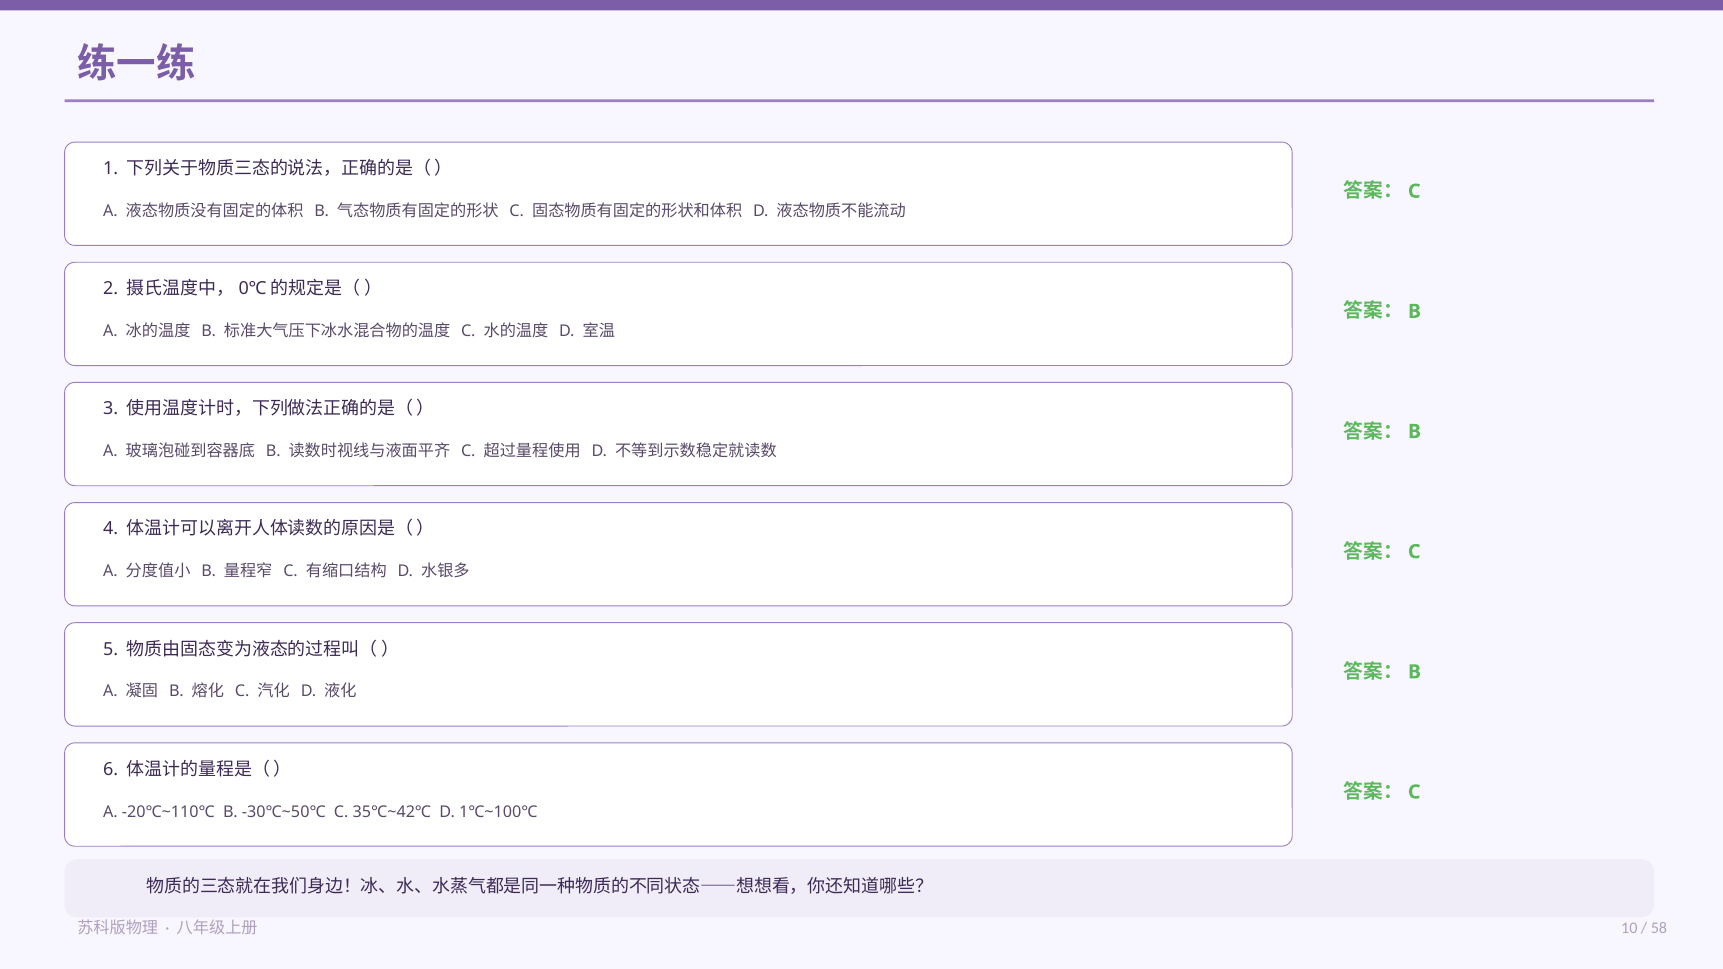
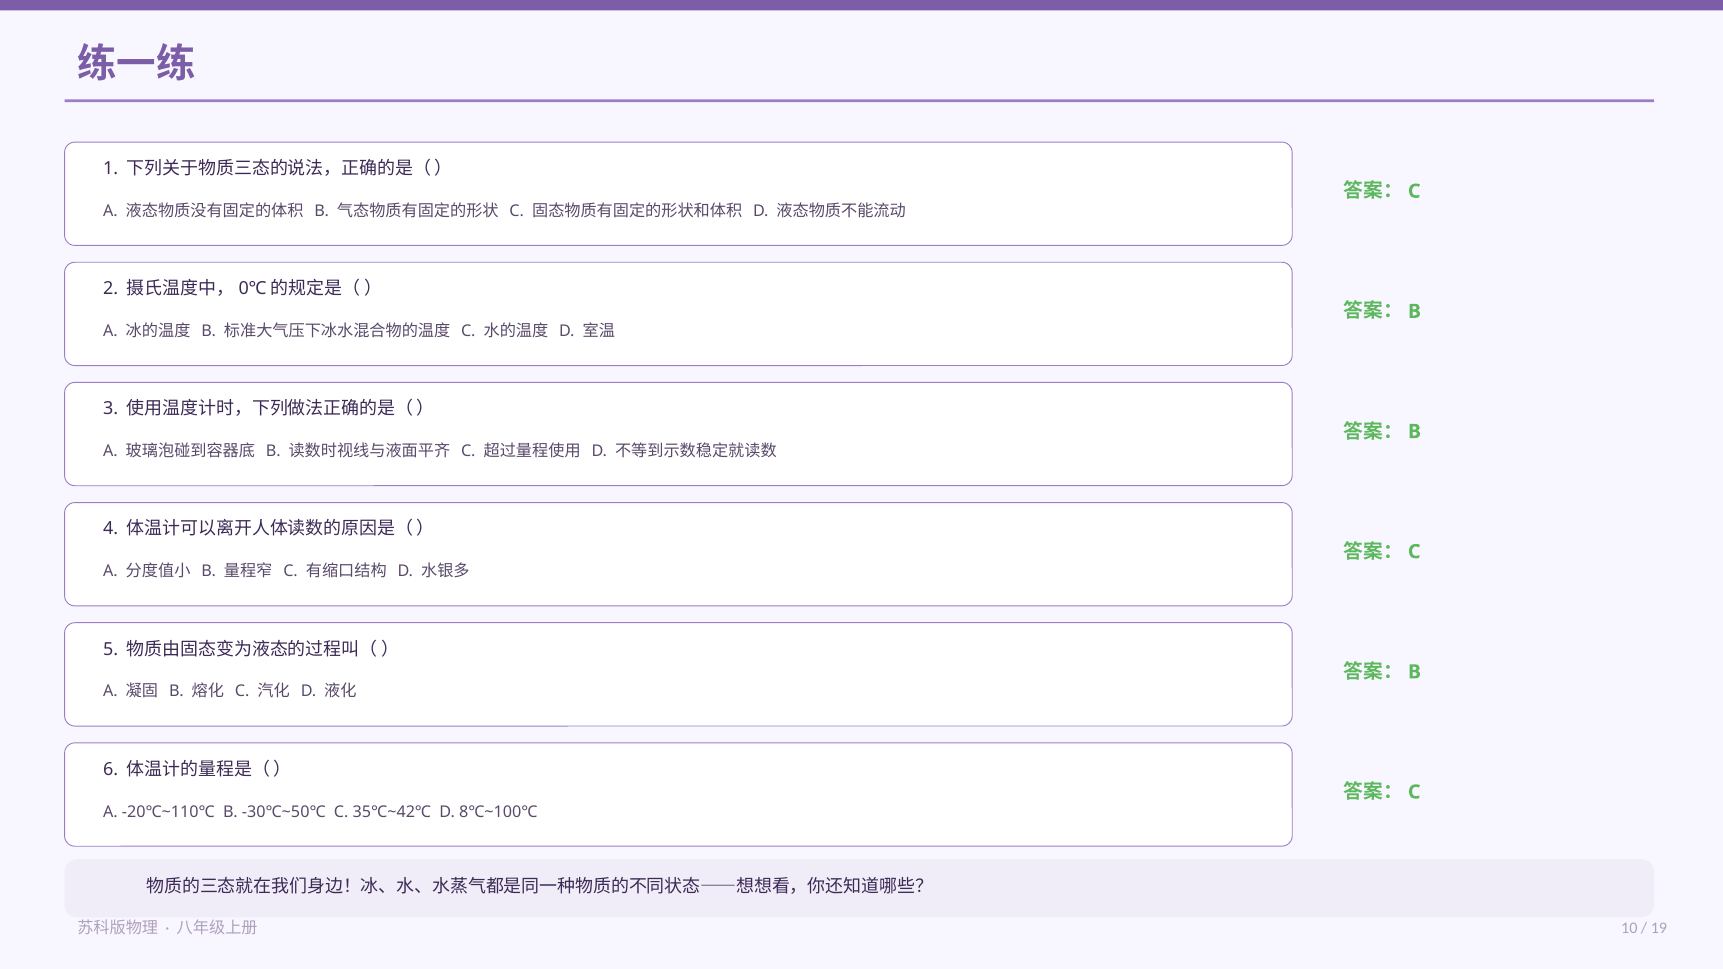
1℃~100℃: 1℃~100℃ -> 8℃~100℃ (498, 812)
58: 58 -> 19 (1659, 928)
